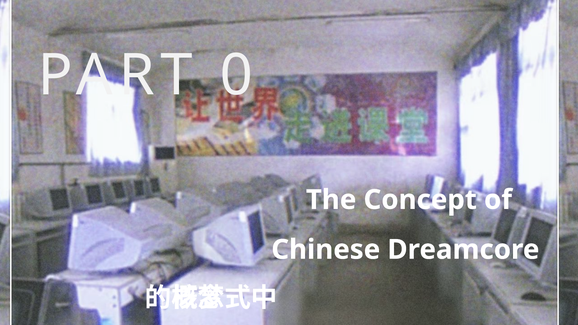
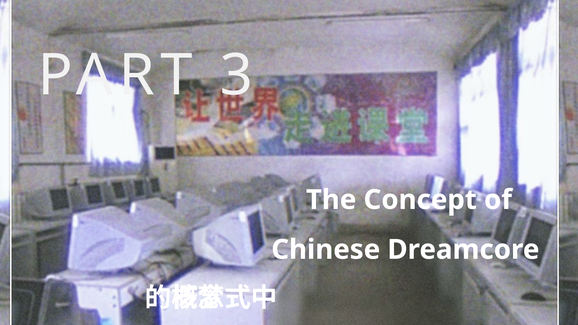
0: 0 -> 3 (236, 75)
